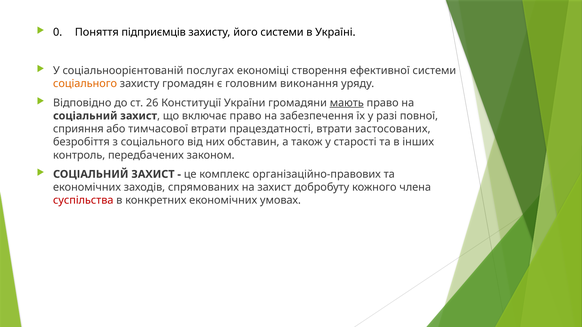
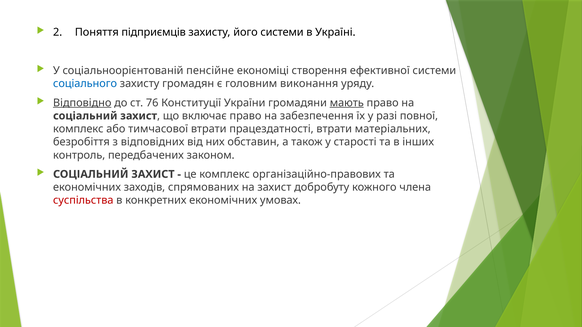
0: 0 -> 2 (58, 32)
послугах: послугах -> пенсійне (210, 71)
соціального colour: orange -> blue (85, 84)
Відповідно underline: none -> present (82, 103)
26: 26 -> 76 (152, 103)
сприяння: сприяння -> комплекс (78, 129)
застосованих: застосованих -> матеріальних (393, 129)
з соціального: соціального -> відповідних (153, 142)
